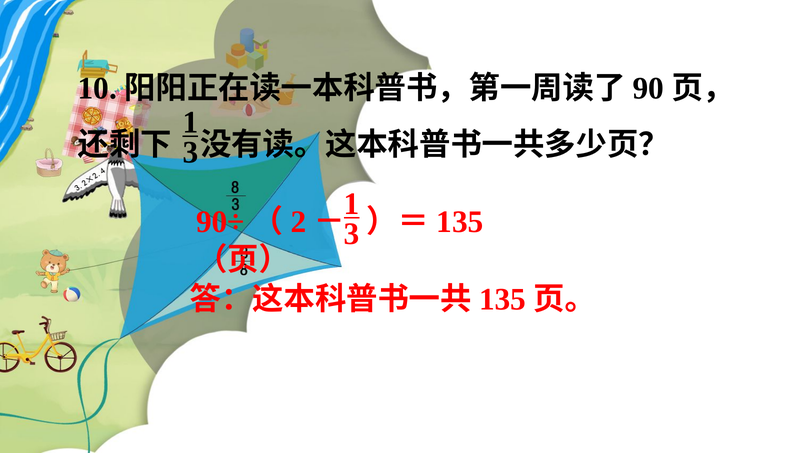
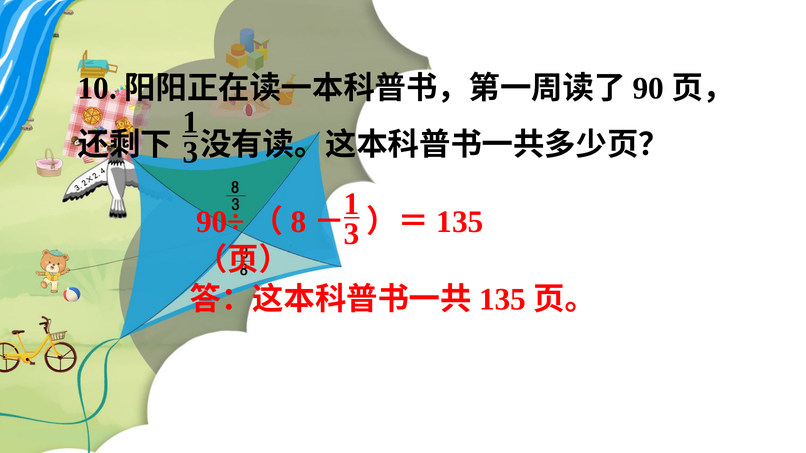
2: 2 -> 8 (299, 222)
